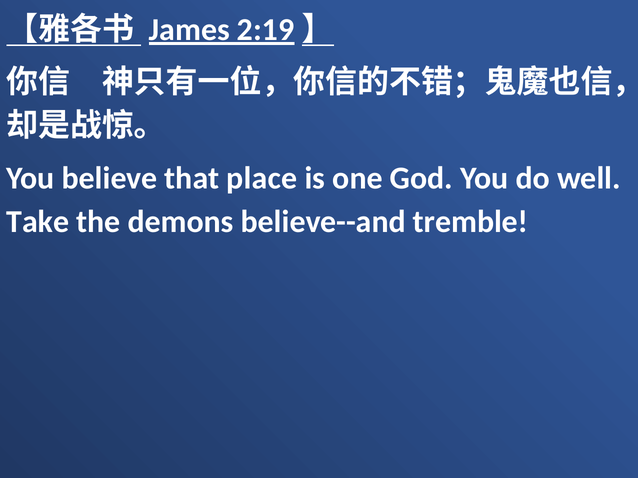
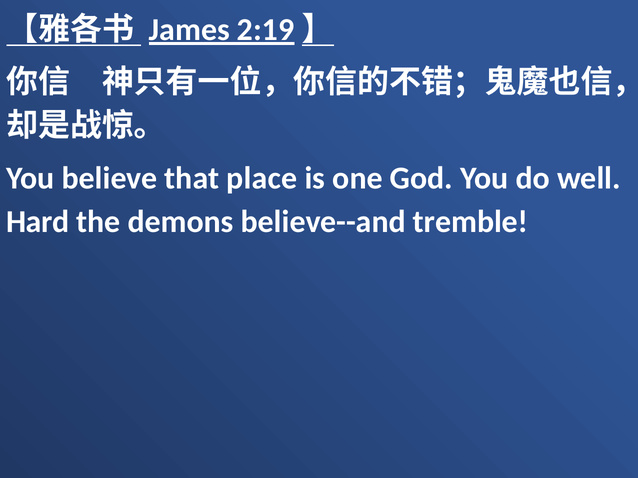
Take: Take -> Hard (38, 222)
